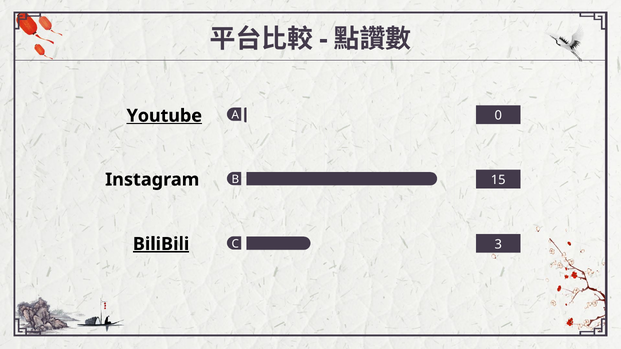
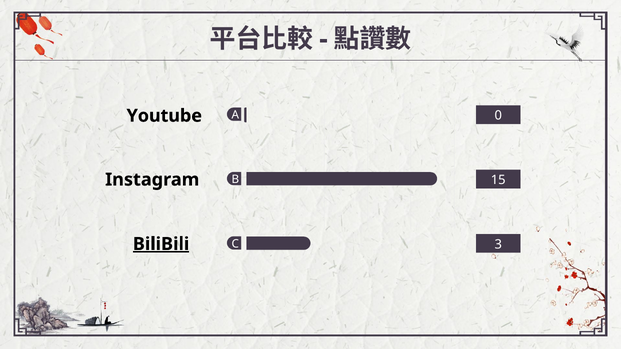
Youtube underline: present -> none (164, 116)
